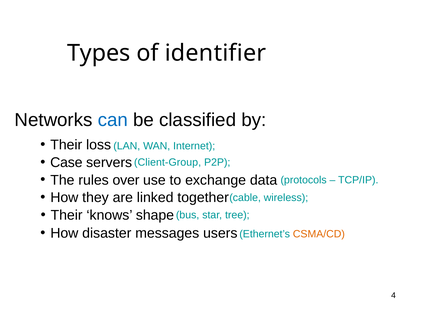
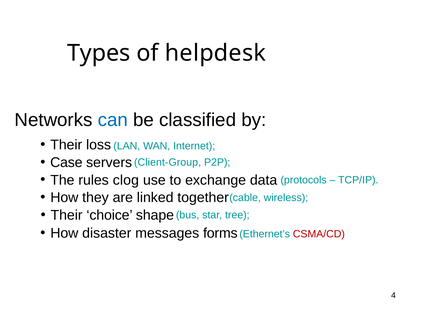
identifier: identifier -> helpdesk (215, 53)
over: over -> clog (126, 180)
knows: knows -> choice (110, 215)
users: users -> forms (220, 233)
CSMA/CD colour: orange -> red (319, 234)
